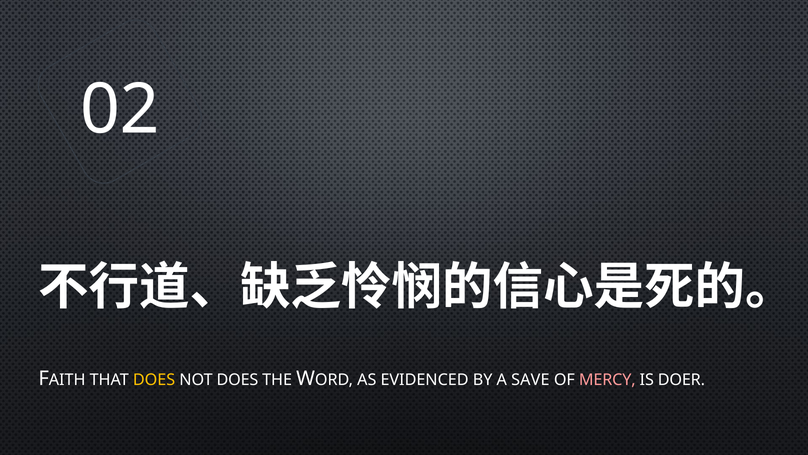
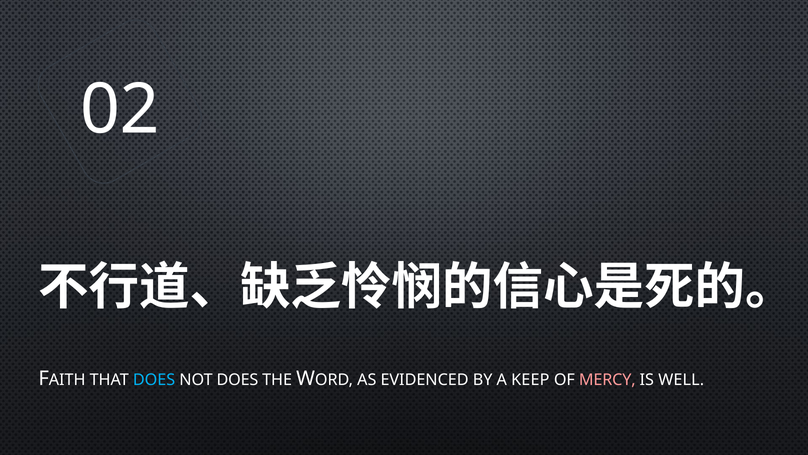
DOES colour: yellow -> light blue (154, 380)
SAVE: SAVE -> KEEP (530, 380)
DOER: DOER -> WELL (681, 380)
